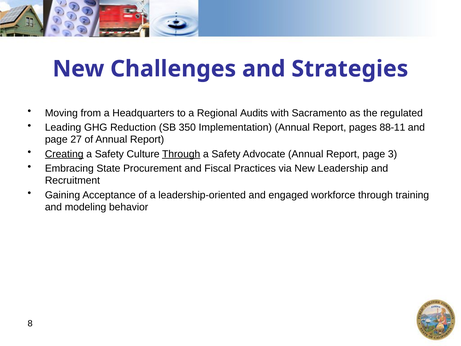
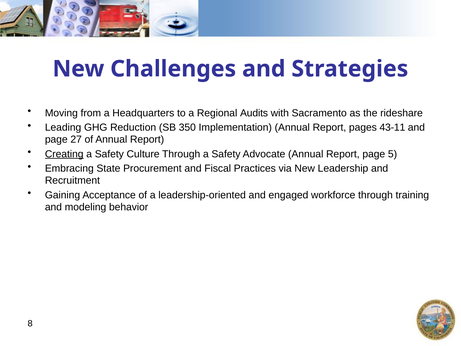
regulated: regulated -> rideshare (402, 113)
88-11: 88-11 -> 43-11 (392, 127)
Through underline: present -> none (181, 154)
3: 3 -> 5 (393, 154)
